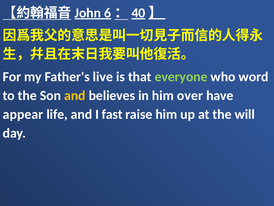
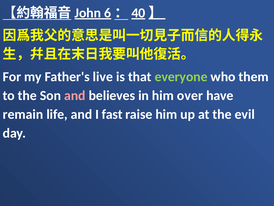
word: word -> them (254, 77)
and colour: yellow -> pink (75, 95)
appear: appear -> remain (23, 114)
will: will -> evil (245, 114)
